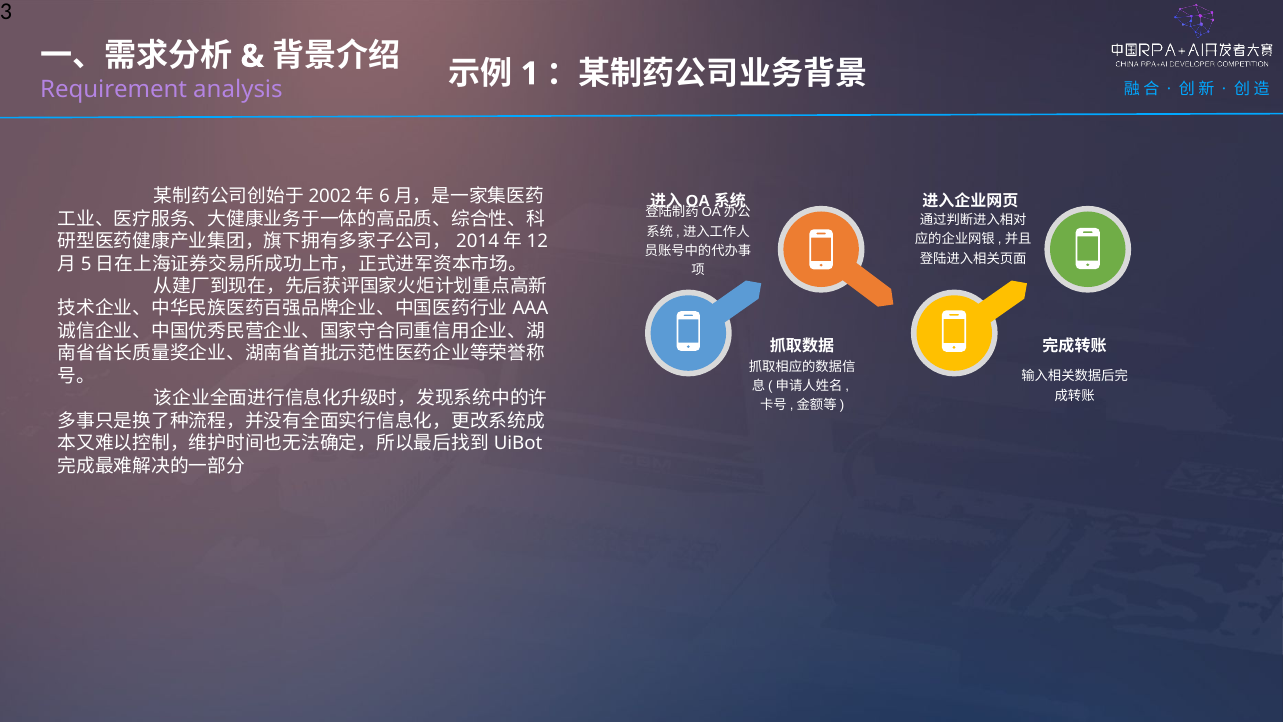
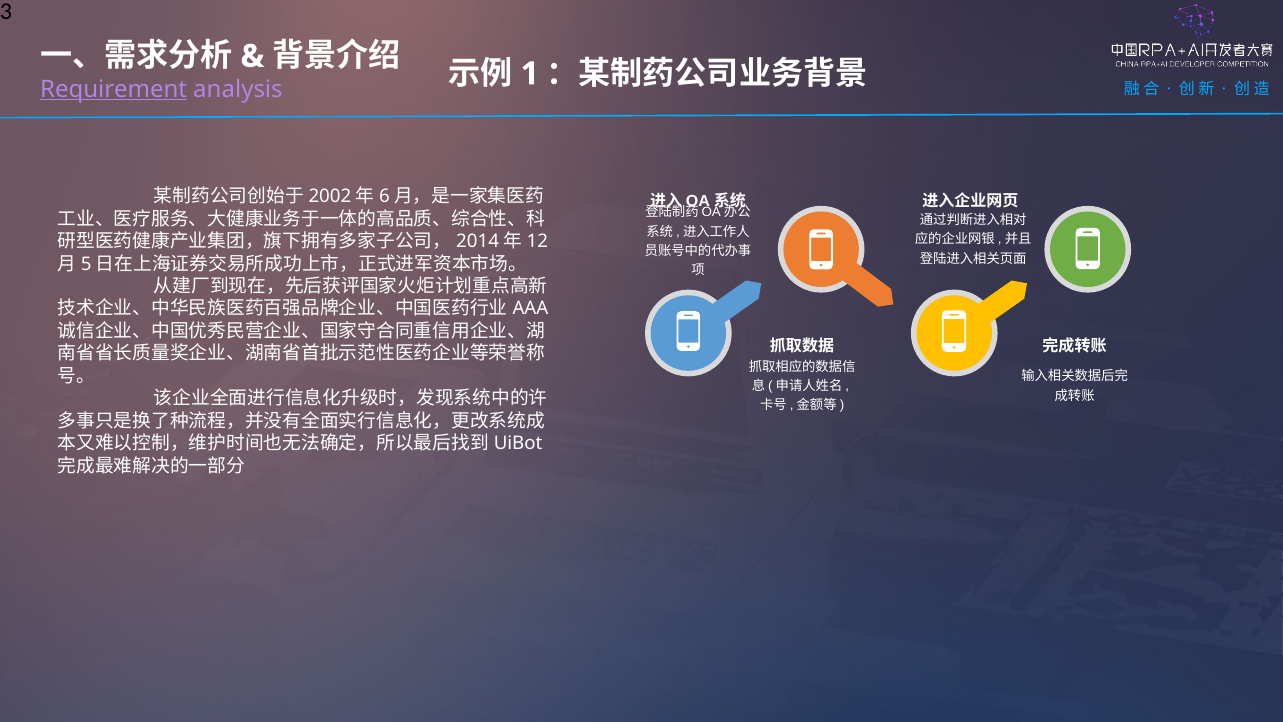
Requirement underline: none -> present (114, 89)
